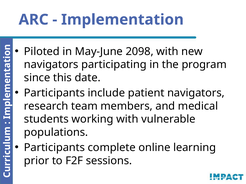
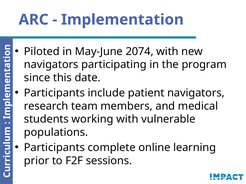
2098: 2098 -> 2074 (140, 52)
